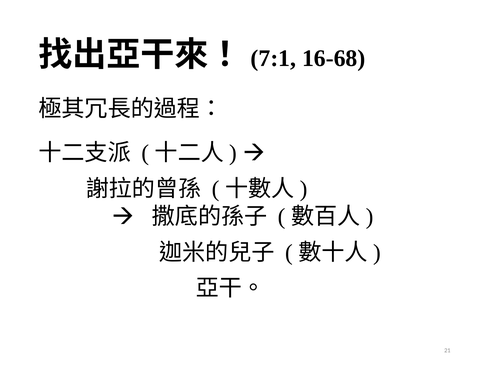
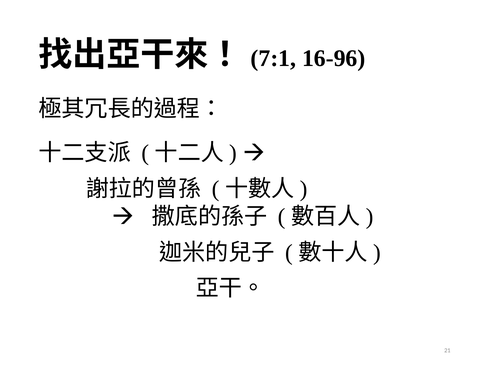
16-68: 16-68 -> 16-96 (334, 58)
